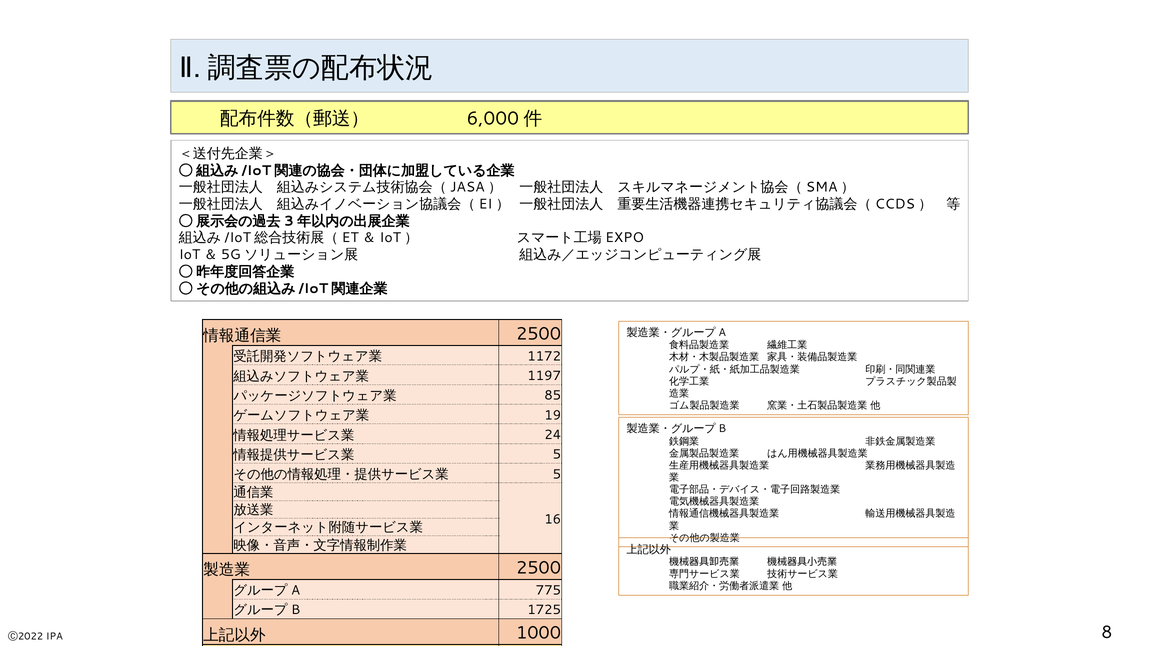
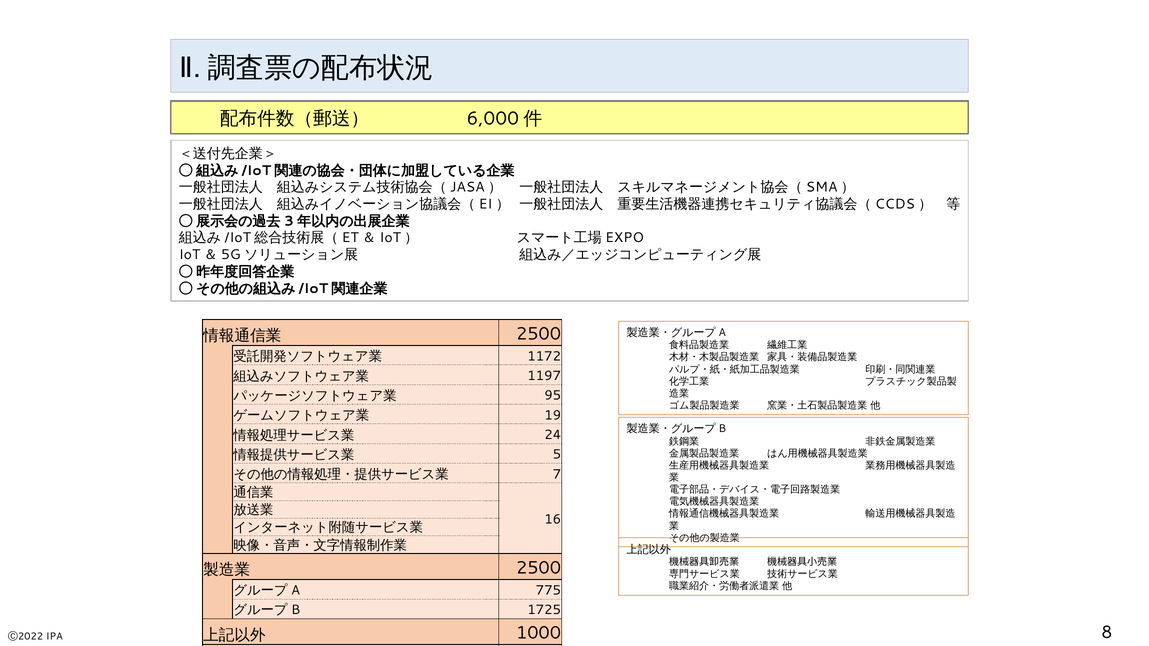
85: 85 -> 95 (553, 396)
5: 5 -> 7 (557, 474)
